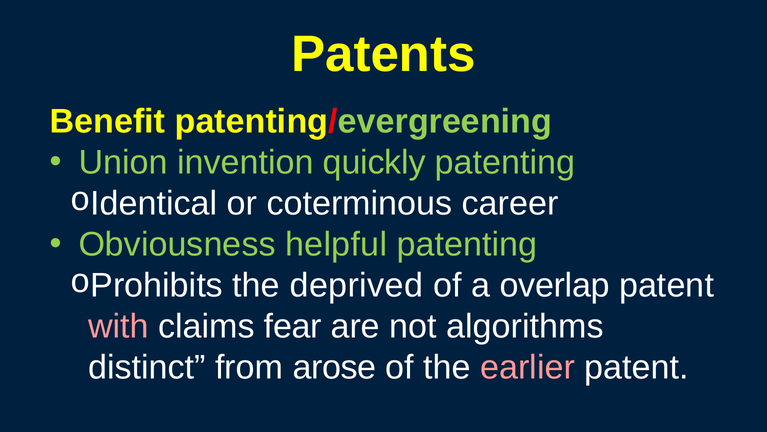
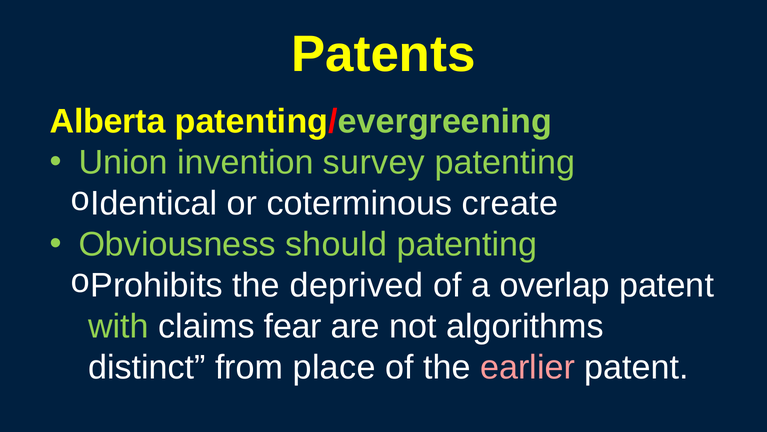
Benefit: Benefit -> Alberta (108, 122)
quickly: quickly -> survey (374, 162)
career: career -> create (510, 203)
helpful: helpful -> should (336, 244)
with colour: pink -> light green (118, 326)
arose: arose -> place (334, 367)
